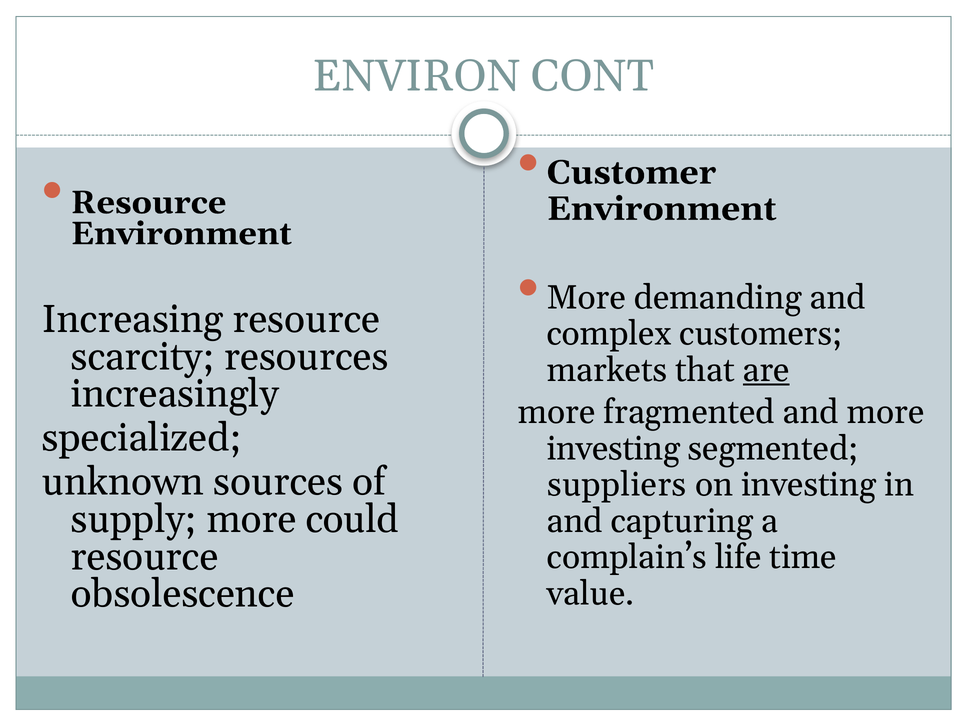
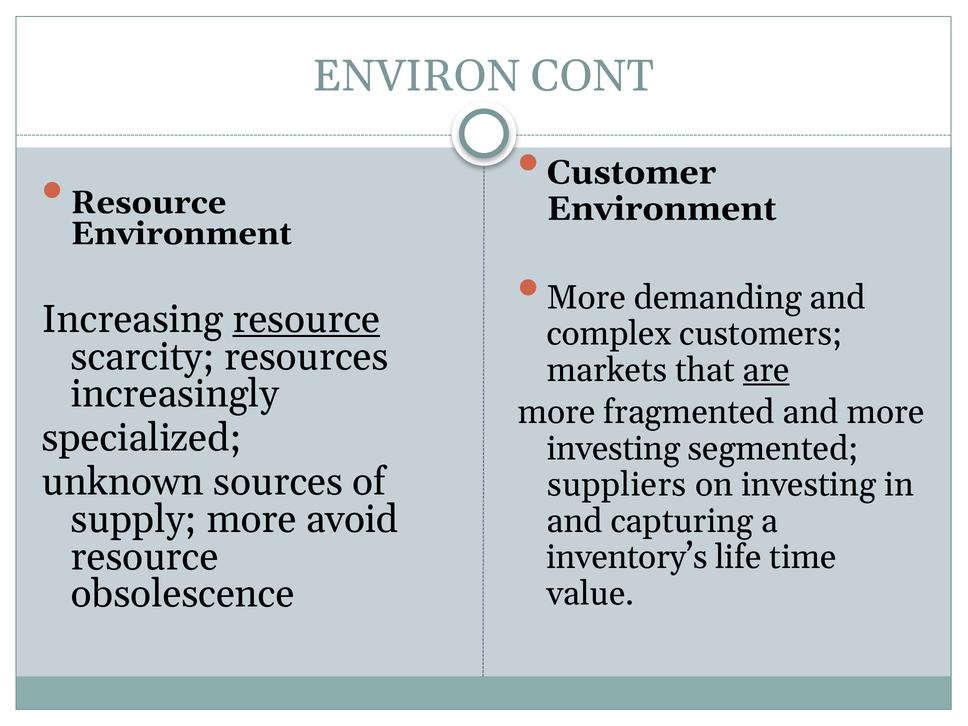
resource underline: none -> present (306, 319)
could: could -> avoid (352, 519)
complain’s: complain’s -> inventory’s (627, 557)
